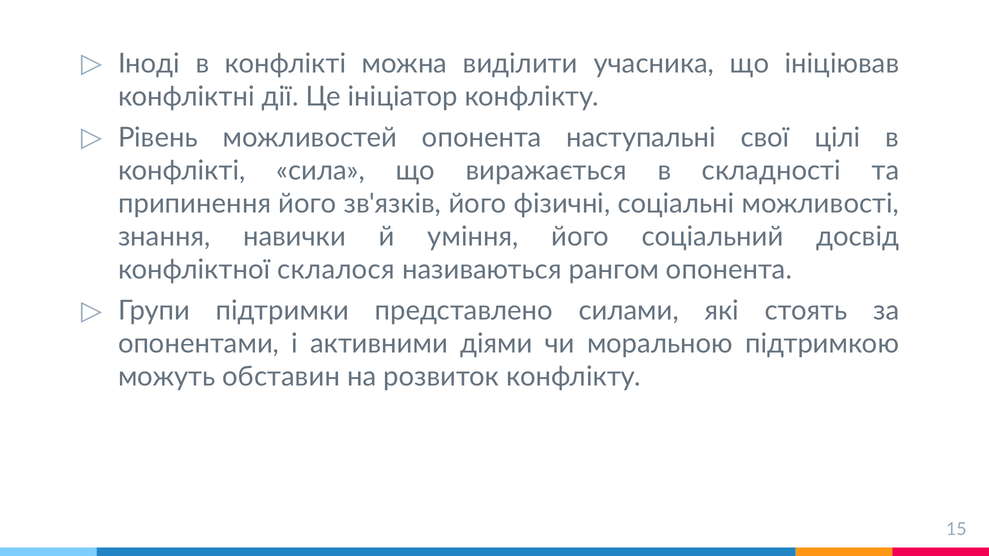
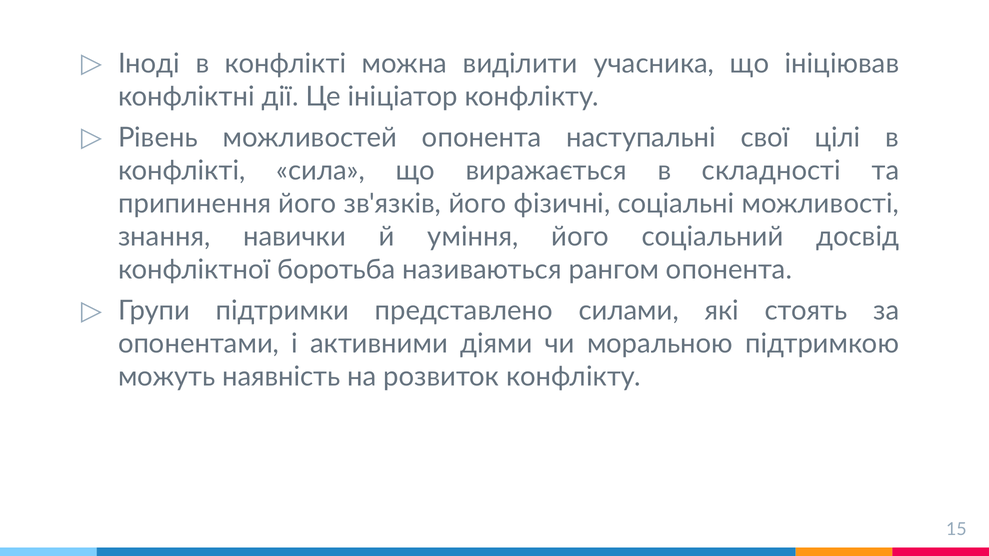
склалося: склалося -> боротьба (336, 270)
обставин: обставин -> наявність (281, 377)
